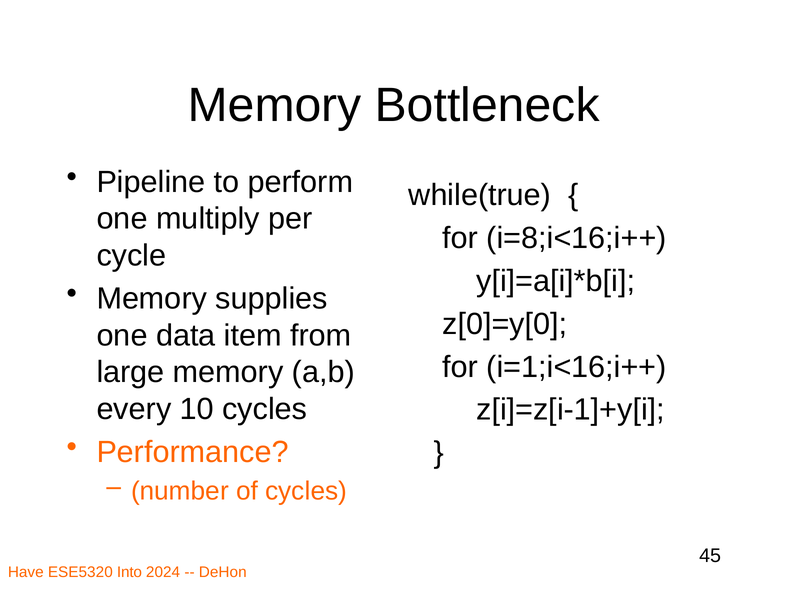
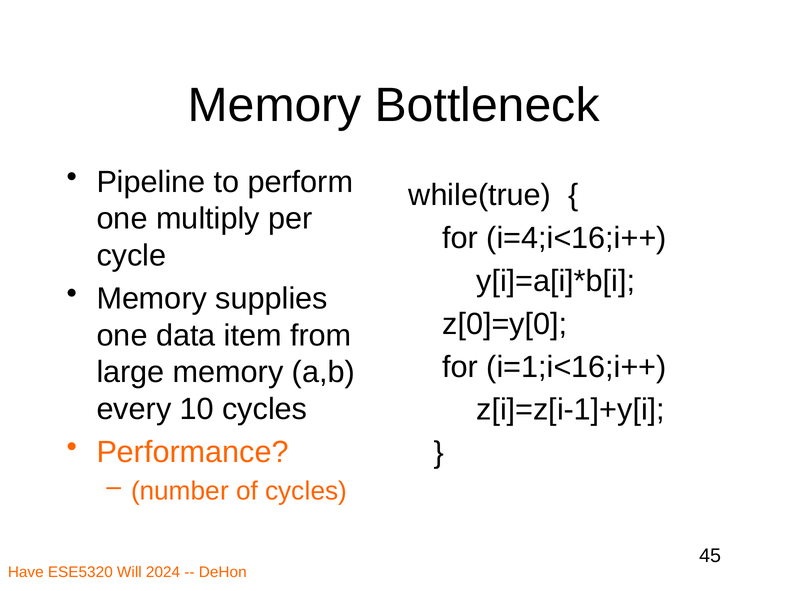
i=8;i<16;i++: i=8;i<16;i++ -> i=4;i<16;i++ (577, 238)
Into: Into -> Will (129, 572)
